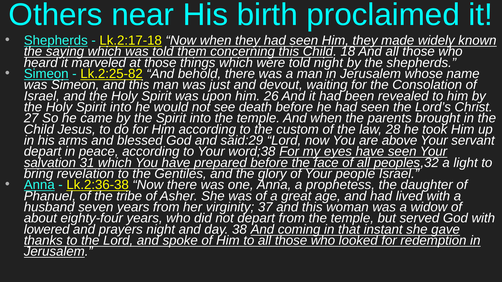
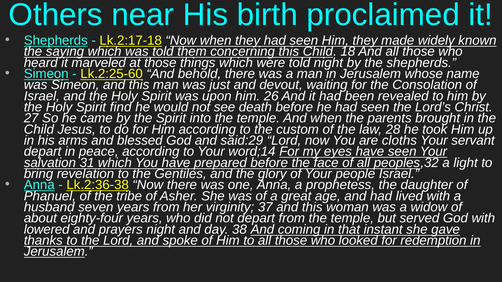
Lk.2:25-82: Lk.2:25-82 -> Lk.2:25-60 (112, 74)
Holy Spirit into: into -> find (121, 107)
above: above -> cloths (399, 141)
word;38: word;38 -> word;14 (252, 152)
